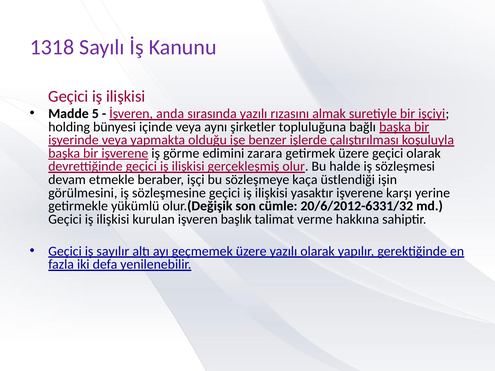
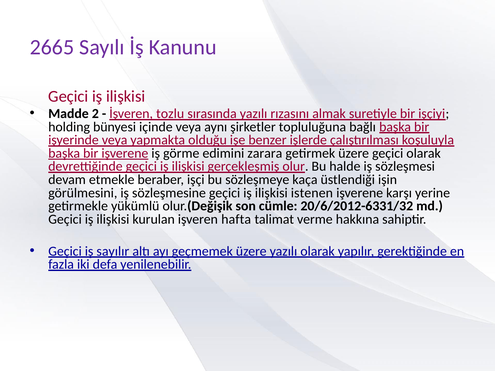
1318: 1318 -> 2665 (52, 47)
5: 5 -> 2 (95, 114)
anda: anda -> tozlu (170, 114)
yasaktır: yasaktır -> istenen (312, 193)
başlık: başlık -> hafta (236, 219)
